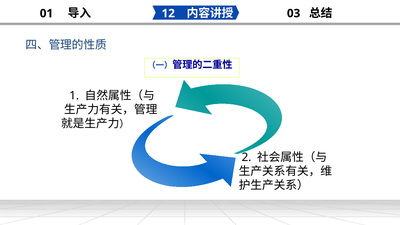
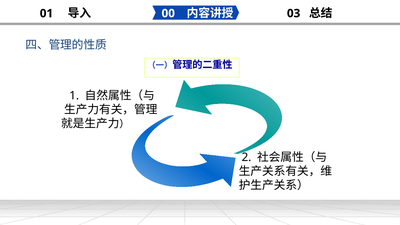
12: 12 -> 00 (168, 13)
